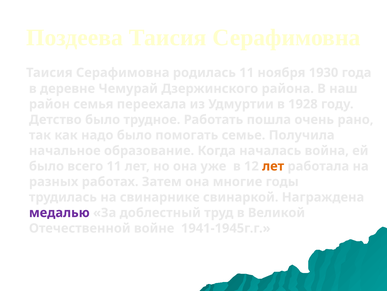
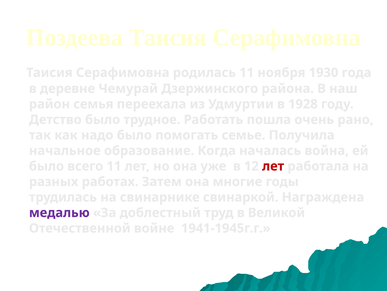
лет colour: orange -> red (273, 166)
